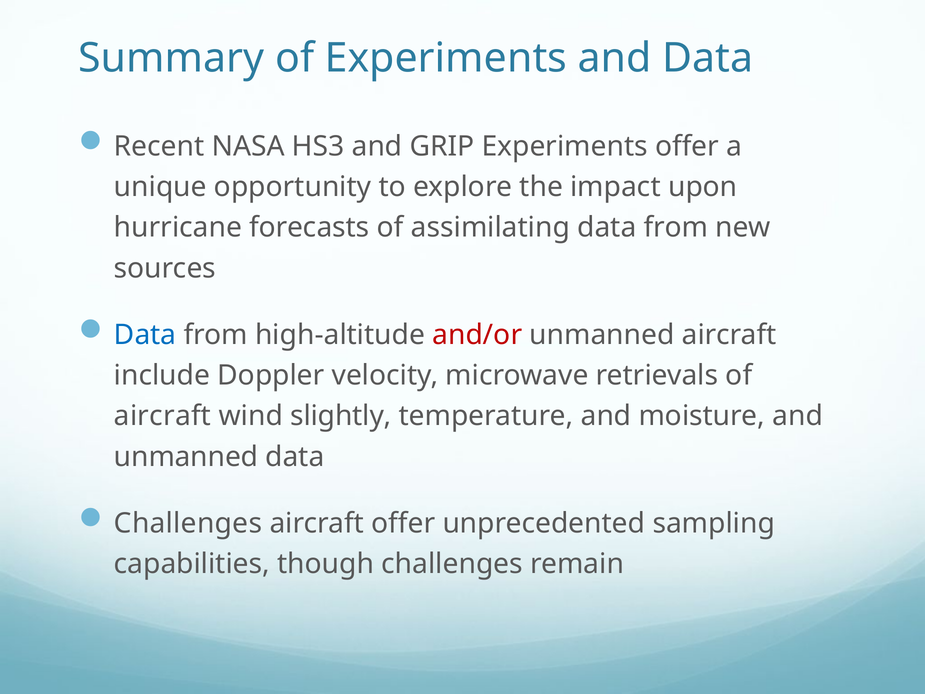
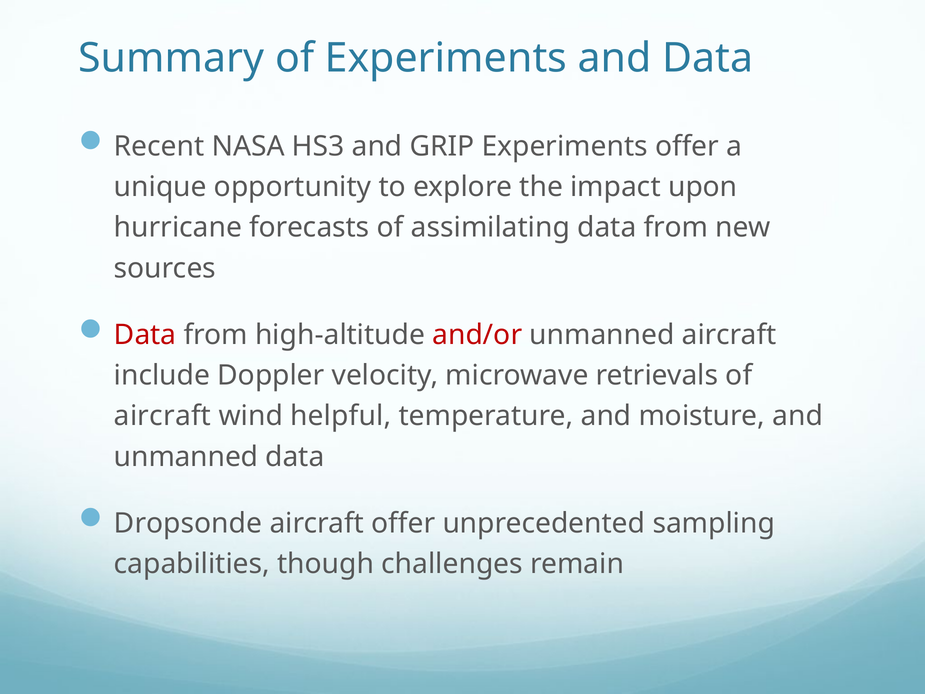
Data colour: blue -> red (145, 335)
slightly: slightly -> helpful (341, 416)
Challenges: Challenges -> Dropsonde (188, 523)
